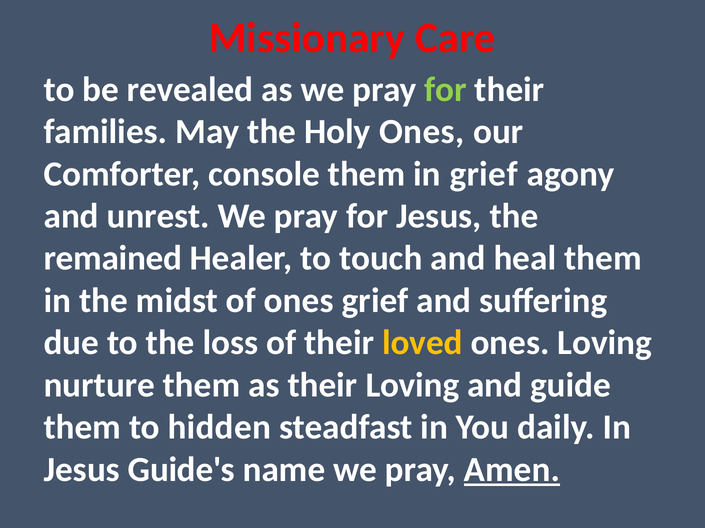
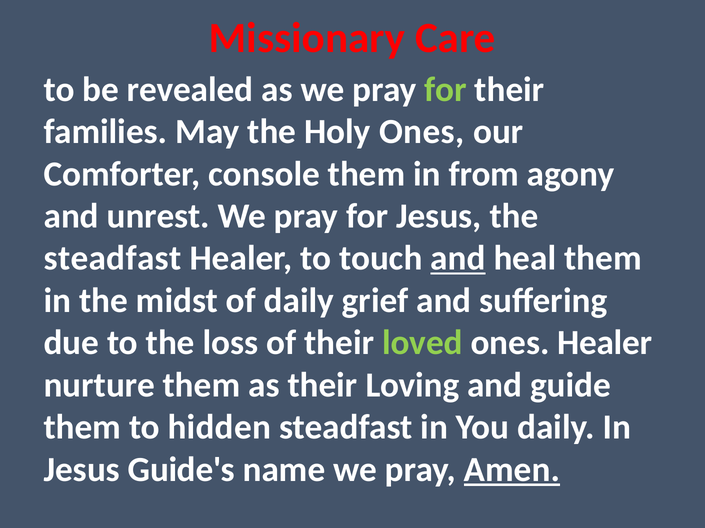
in grief: grief -> from (484, 174)
remained: remained -> steadfast (113, 259)
and underline: none -> present (458, 259)
of ones: ones -> daily (299, 301)
loved colour: yellow -> light green (422, 343)
ones Loving: Loving -> Healer (605, 343)
